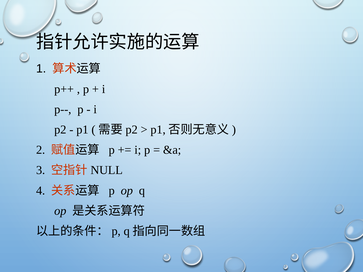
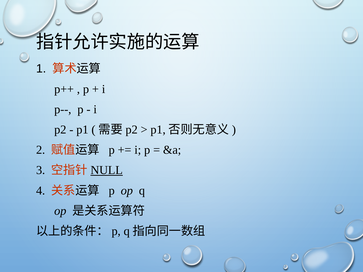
NULL underline: none -> present (107, 170)
